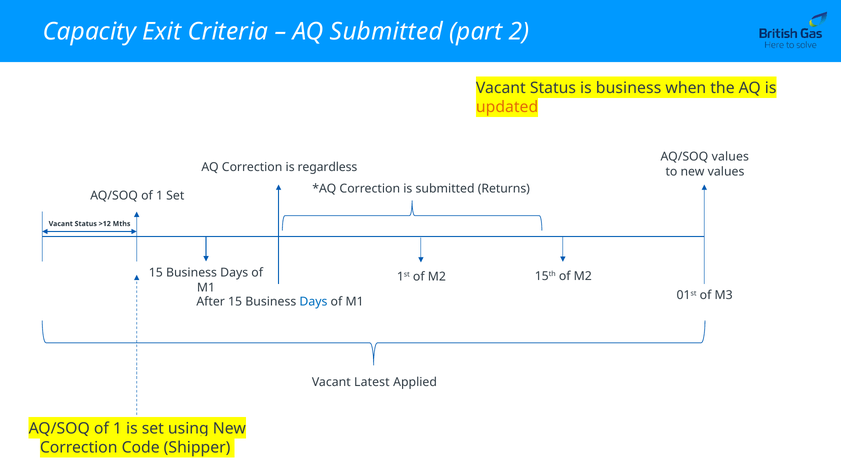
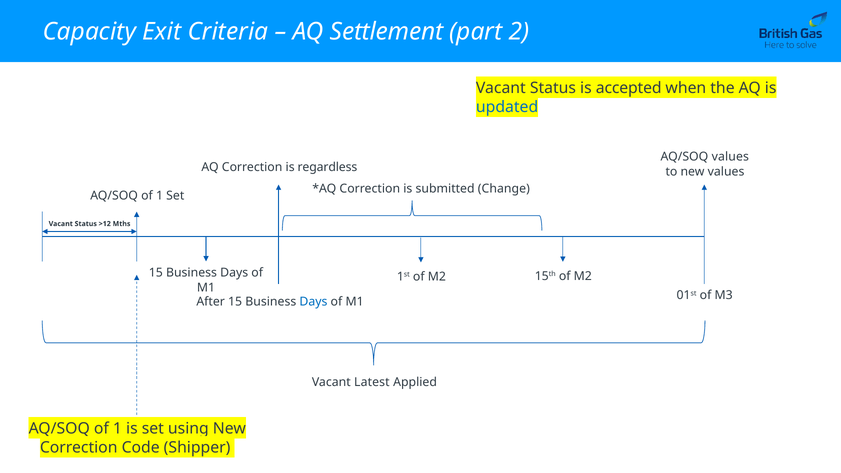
AQ Submitted: Submitted -> Settlement (387, 32)
is business: business -> accepted (629, 88)
updated colour: orange -> blue (507, 107)
Returns: Returns -> Change (504, 189)
